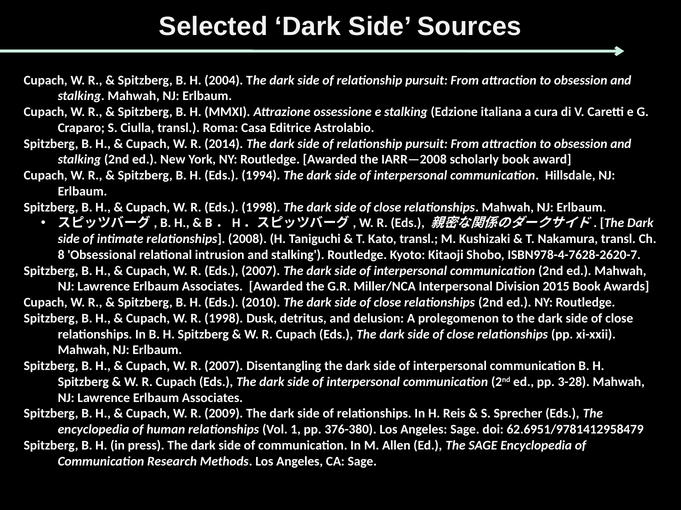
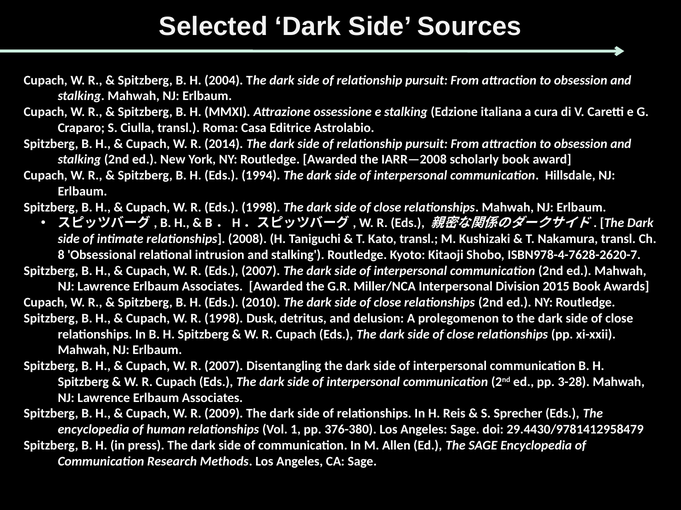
62.6951/9781412958479: 62.6951/9781412958479 -> 29.4430/9781412958479 (575, 430)
